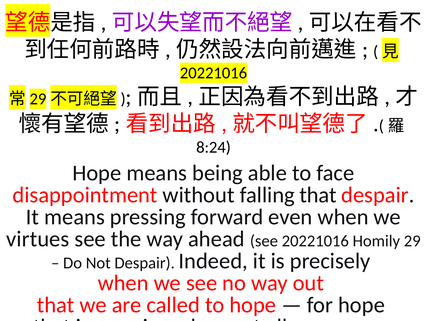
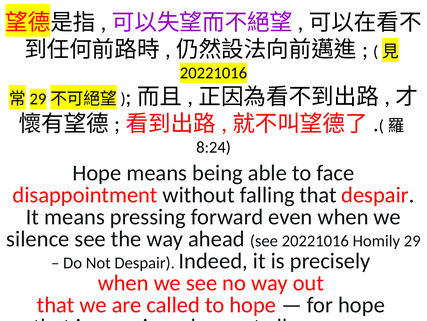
virtues: virtues -> silence (38, 239)
